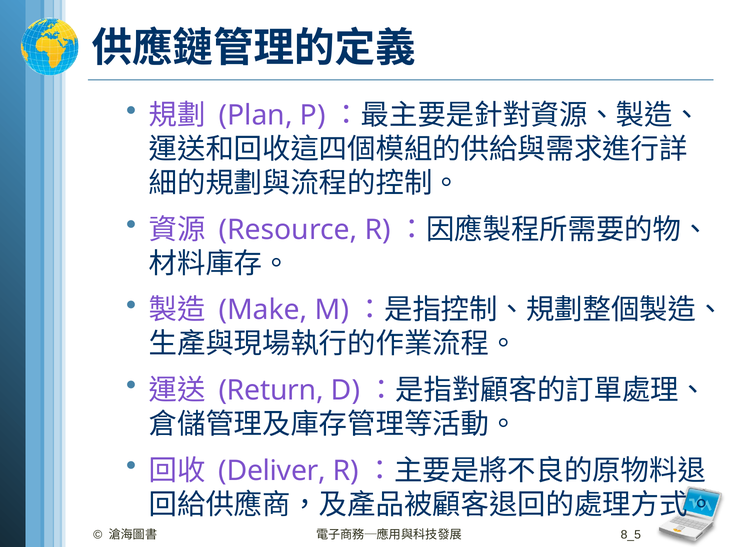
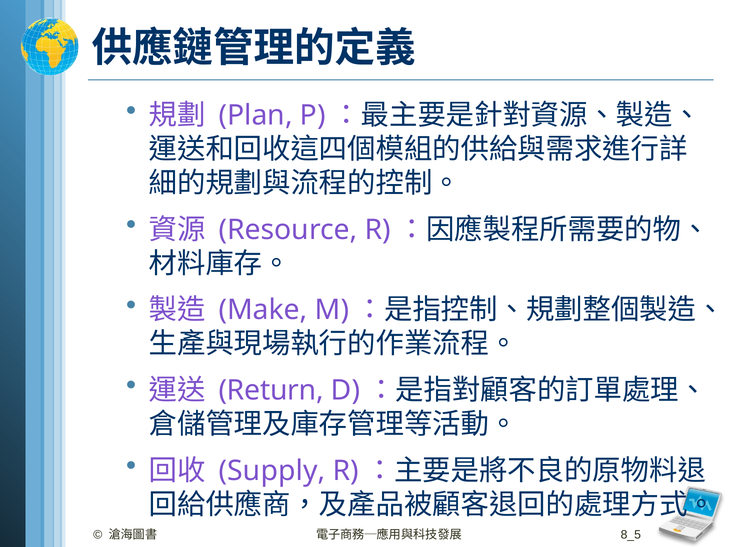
Deliver: Deliver -> Supply (272, 471)
